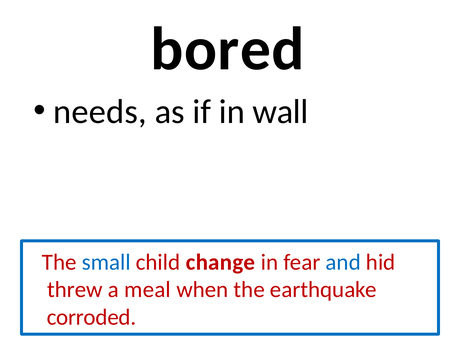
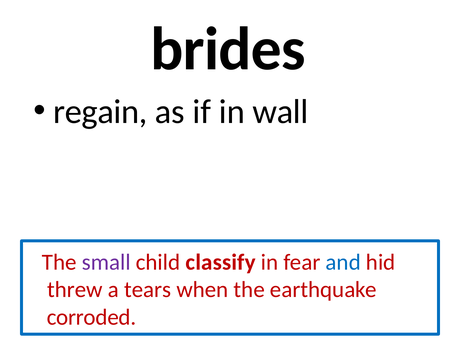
bored: bored -> brides (228, 49)
needs: needs -> regain (100, 112)
small colour: blue -> purple (106, 262)
change: change -> classify (221, 262)
meal: meal -> tears (148, 290)
